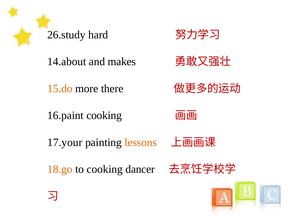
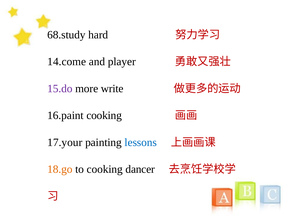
26.study: 26.study -> 68.study (66, 35)
14.about: 14.about -> 14.come (67, 62)
makes: makes -> player (122, 62)
15.do colour: orange -> purple (60, 89)
there: there -> write (112, 89)
lessons colour: orange -> blue (141, 142)
